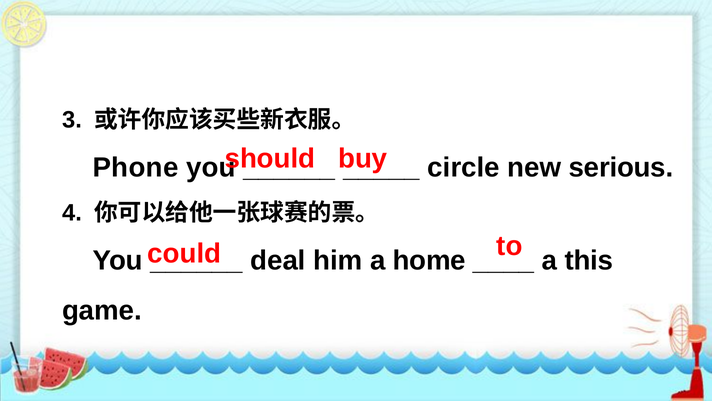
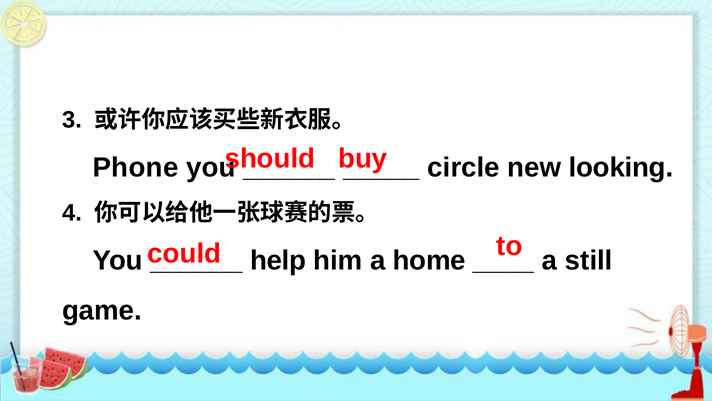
serious: serious -> looking (621, 168)
deal: deal -> help (278, 260)
this: this -> still (589, 260)
